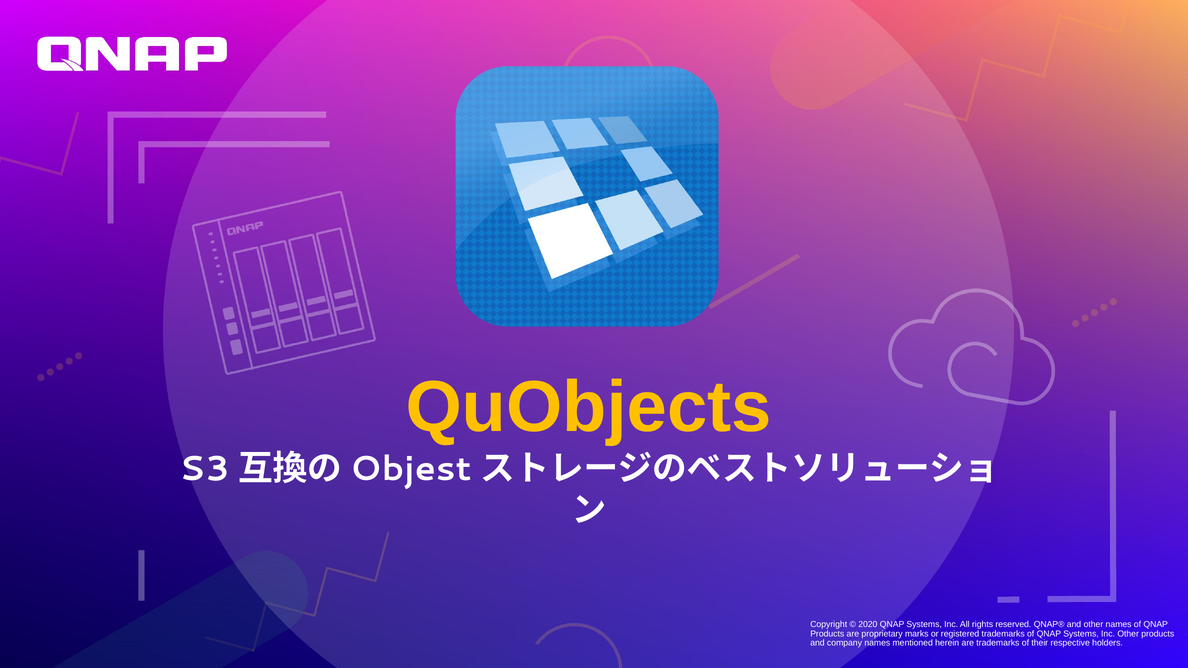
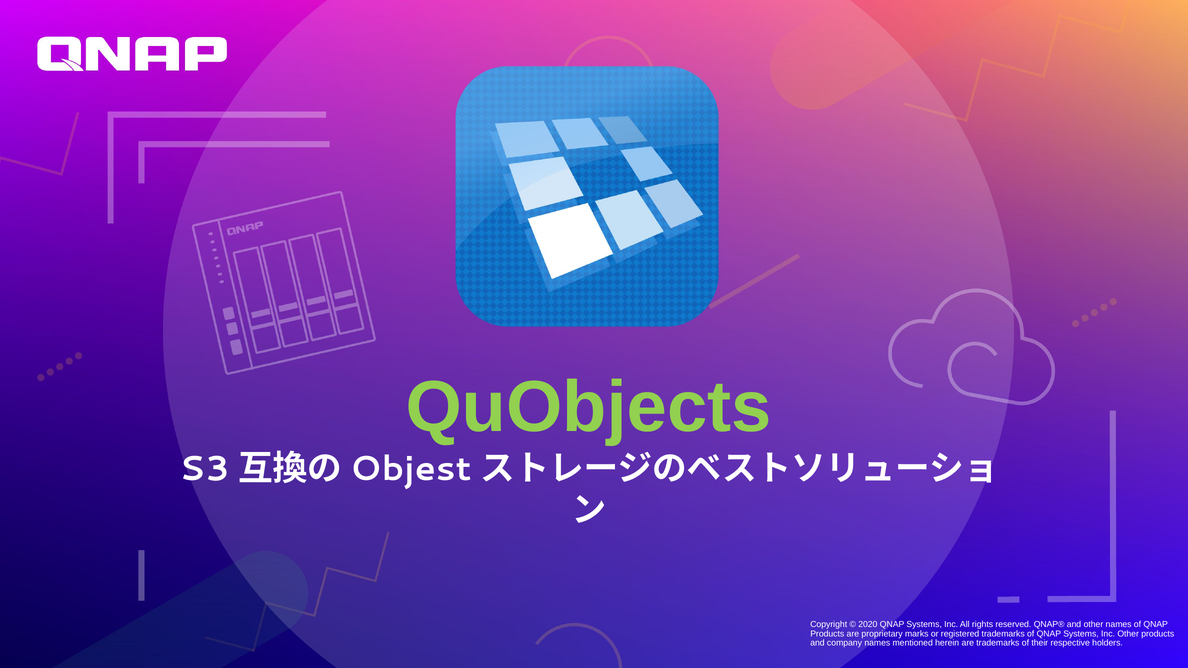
QuObjects colour: yellow -> light green (589, 407)
